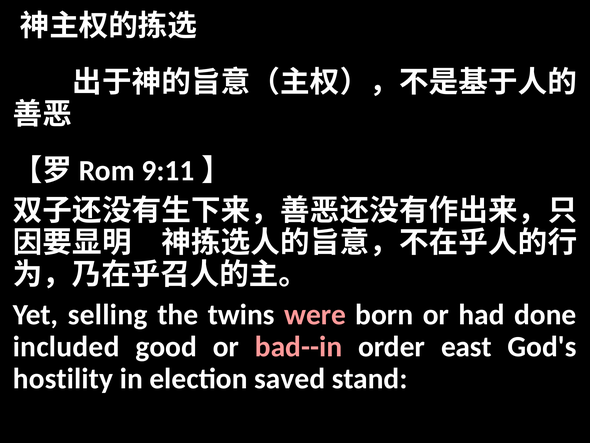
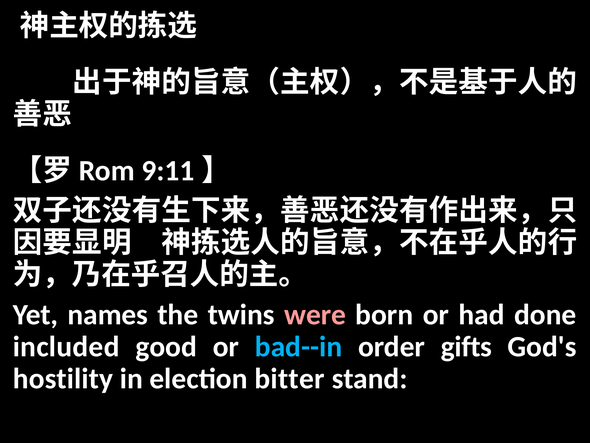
selling: selling -> names (108, 314)
bad--in colour: pink -> light blue (299, 346)
east: east -> gifts (466, 346)
saved: saved -> bitter (290, 378)
